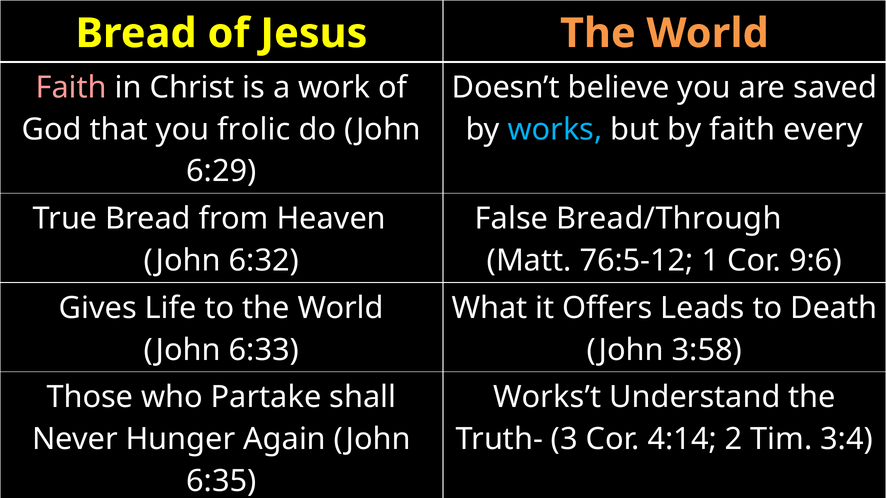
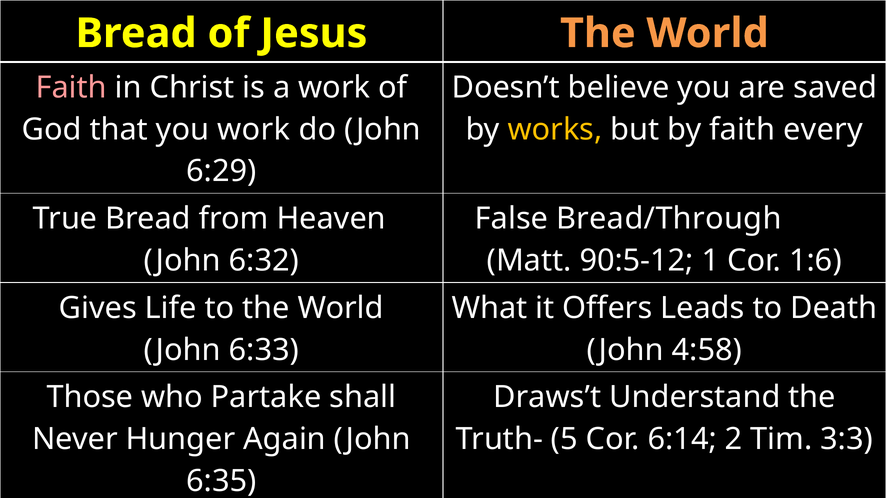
you frolic: frolic -> work (254, 130)
works colour: light blue -> yellow (555, 130)
76:5-12: 76:5-12 -> 90:5-12 (637, 261)
9:6: 9:6 -> 1:6 (815, 261)
3:58: 3:58 -> 4:58 (707, 350)
Works’t: Works’t -> Draws’t (547, 398)
3: 3 -> 5 (564, 439)
4:14: 4:14 -> 6:14 (682, 439)
3:4: 3:4 -> 3:3 (847, 439)
